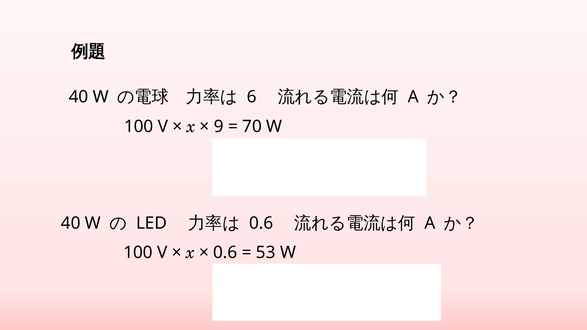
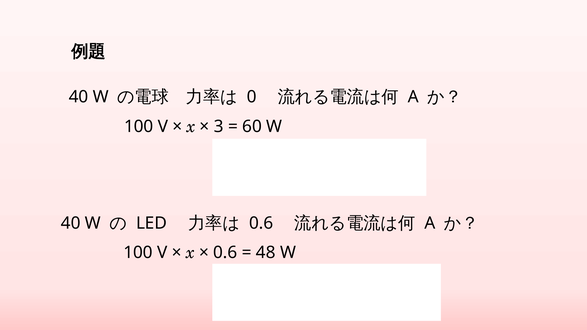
6: 6 -> 0 (252, 97)
9: 9 -> 3 (219, 127)
70: 70 -> 60 (252, 127)
53: 53 -> 48 (266, 253)
